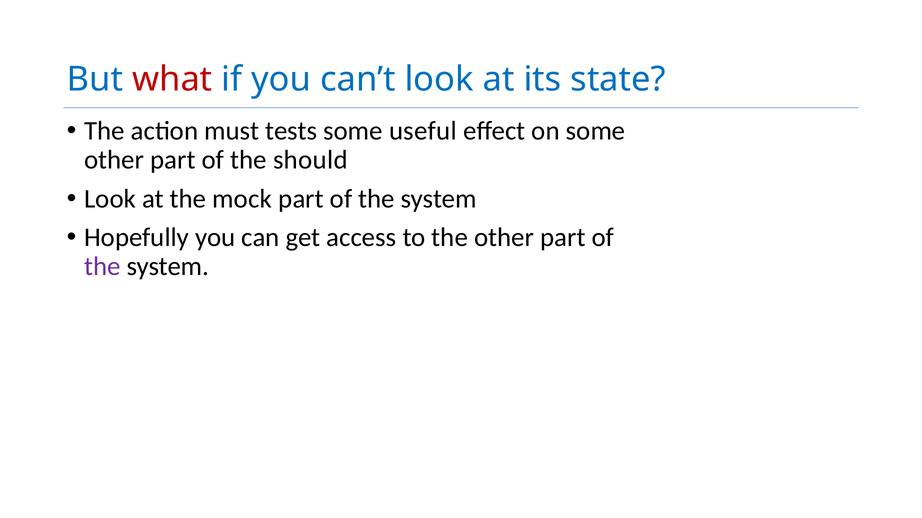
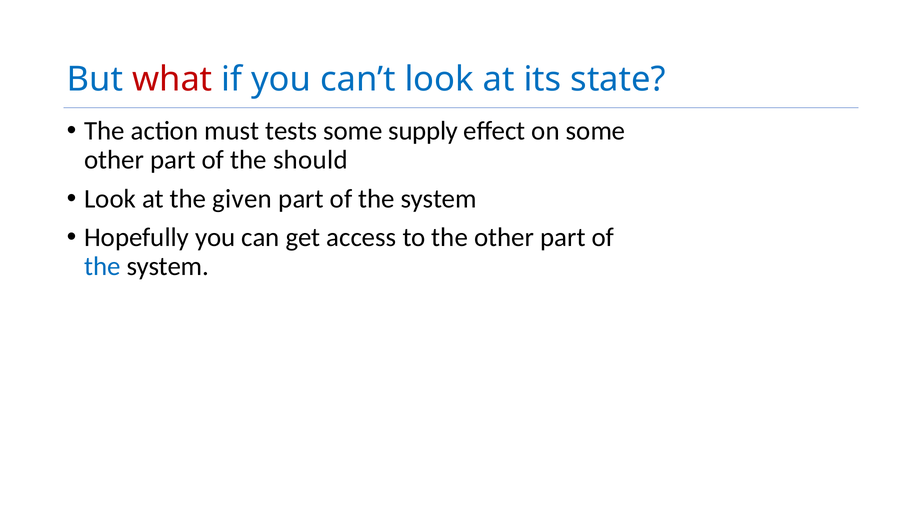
useful: useful -> supply (423, 131)
mock: mock -> given (242, 199)
the colour: purple -> blue (102, 267)
